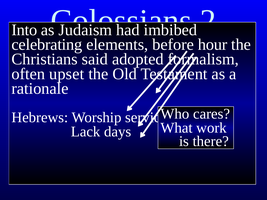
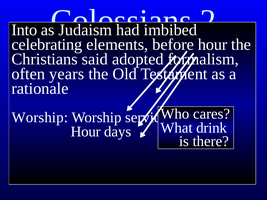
upset: upset -> years (67, 74)
Hebrews: Hebrews -> Worship (40, 118)
work: work -> drink (212, 128)
Lack: Lack -> Hour (86, 132)
